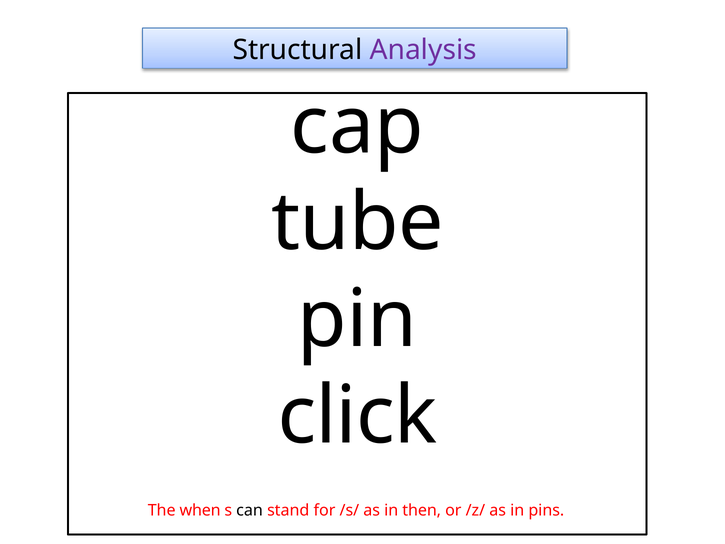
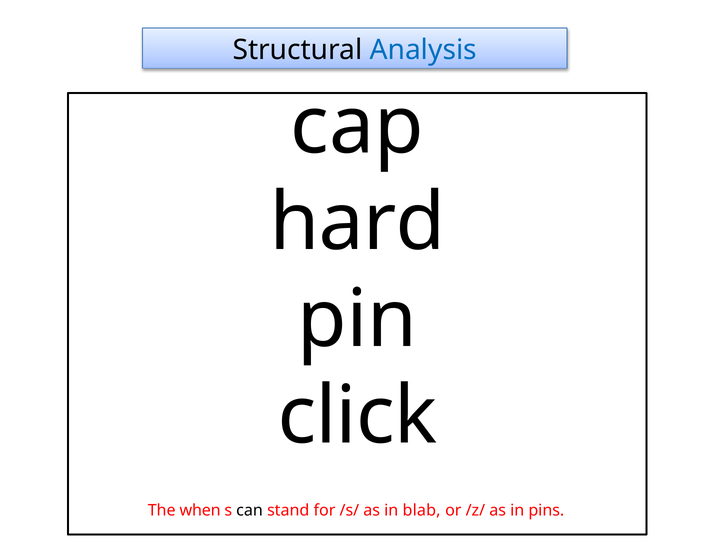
Analysis colour: purple -> blue (423, 50)
tube: tube -> hard (357, 223)
then: then -> blab (422, 510)
